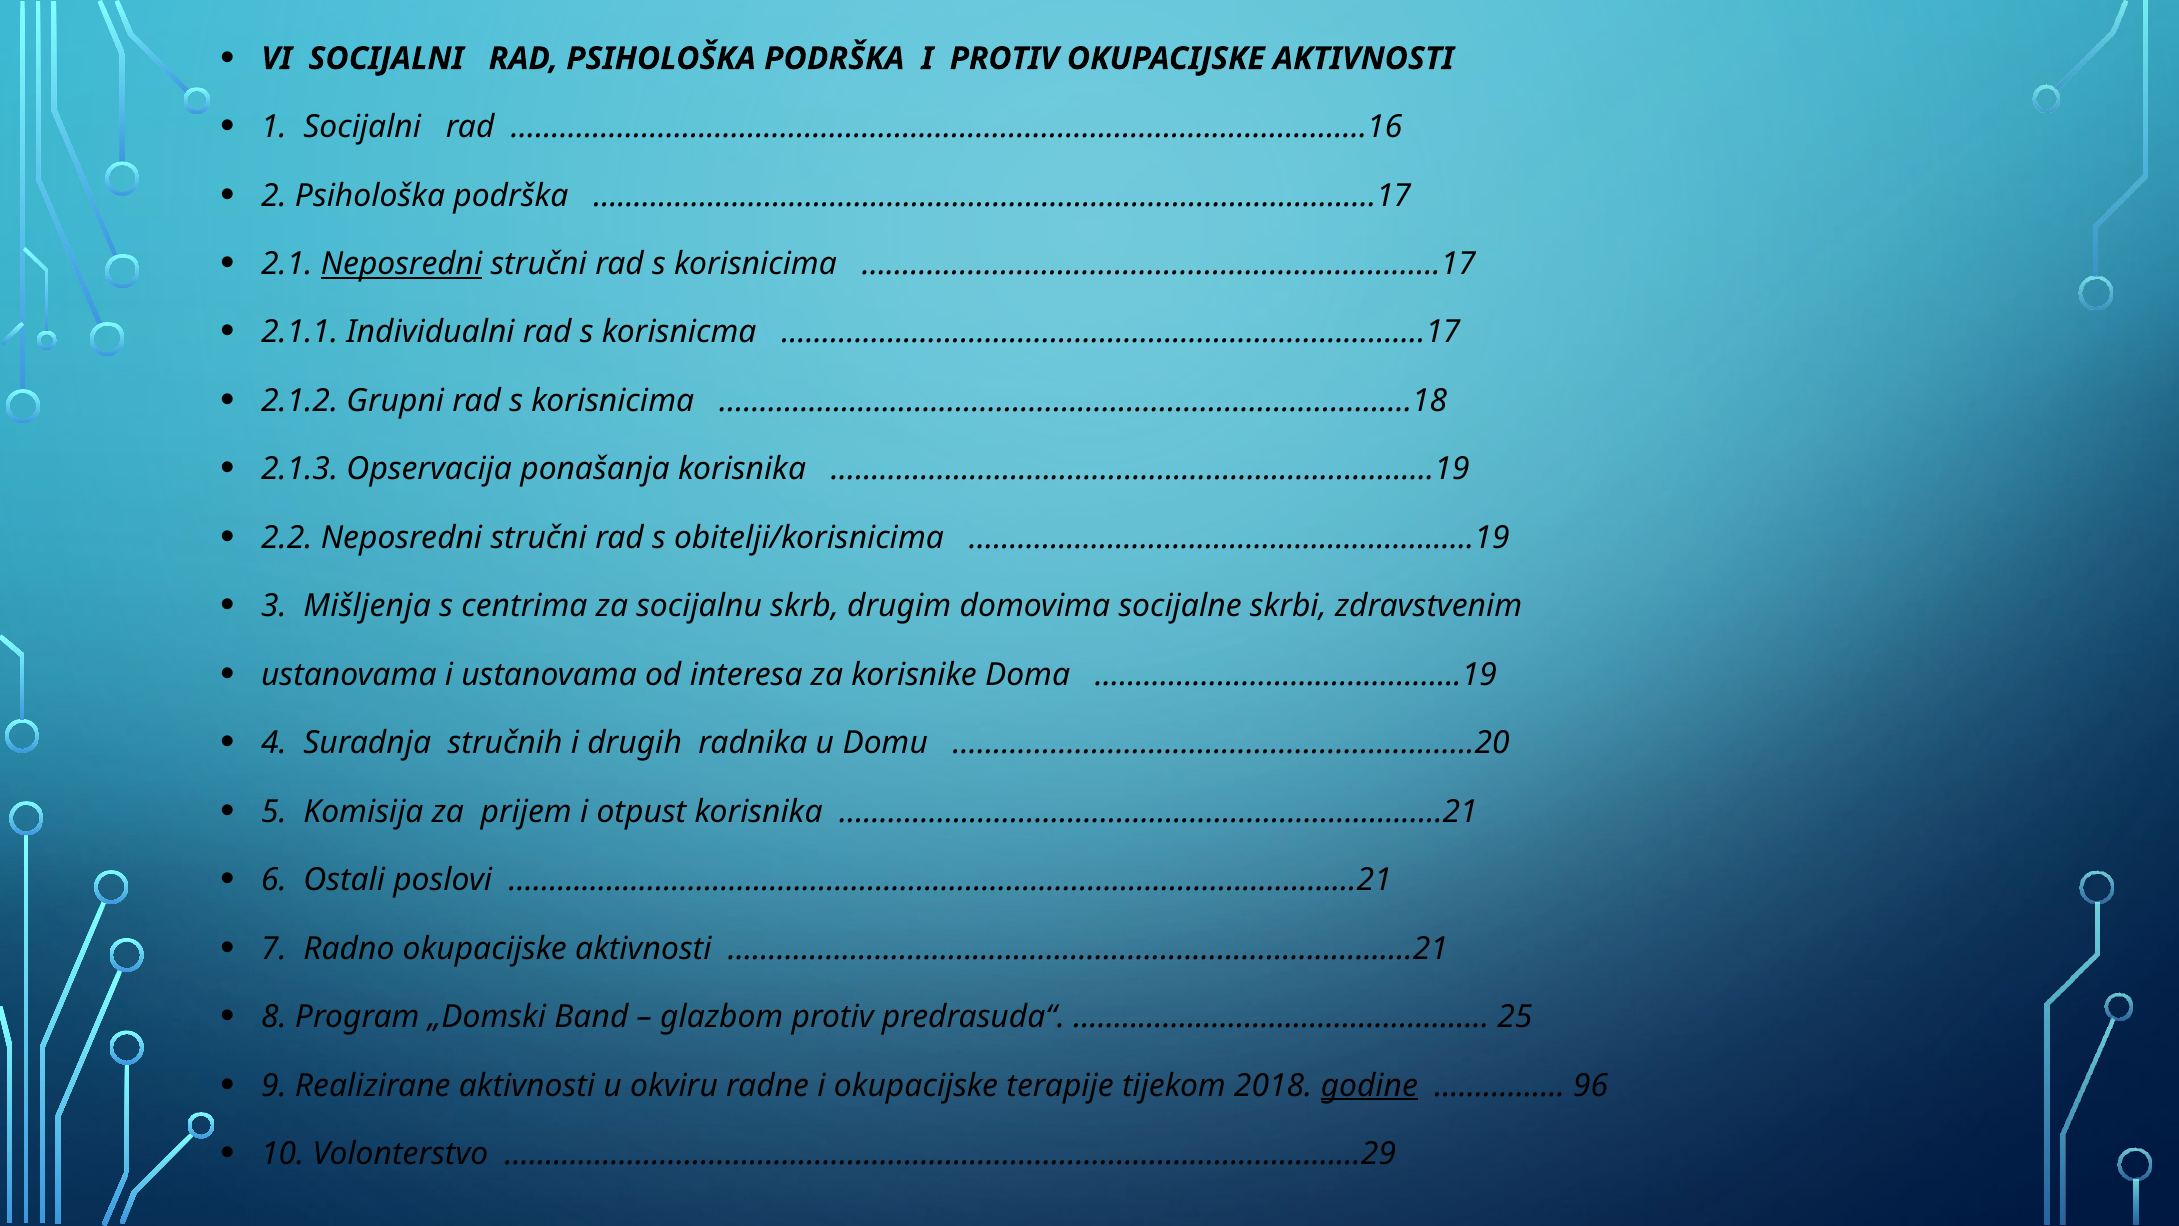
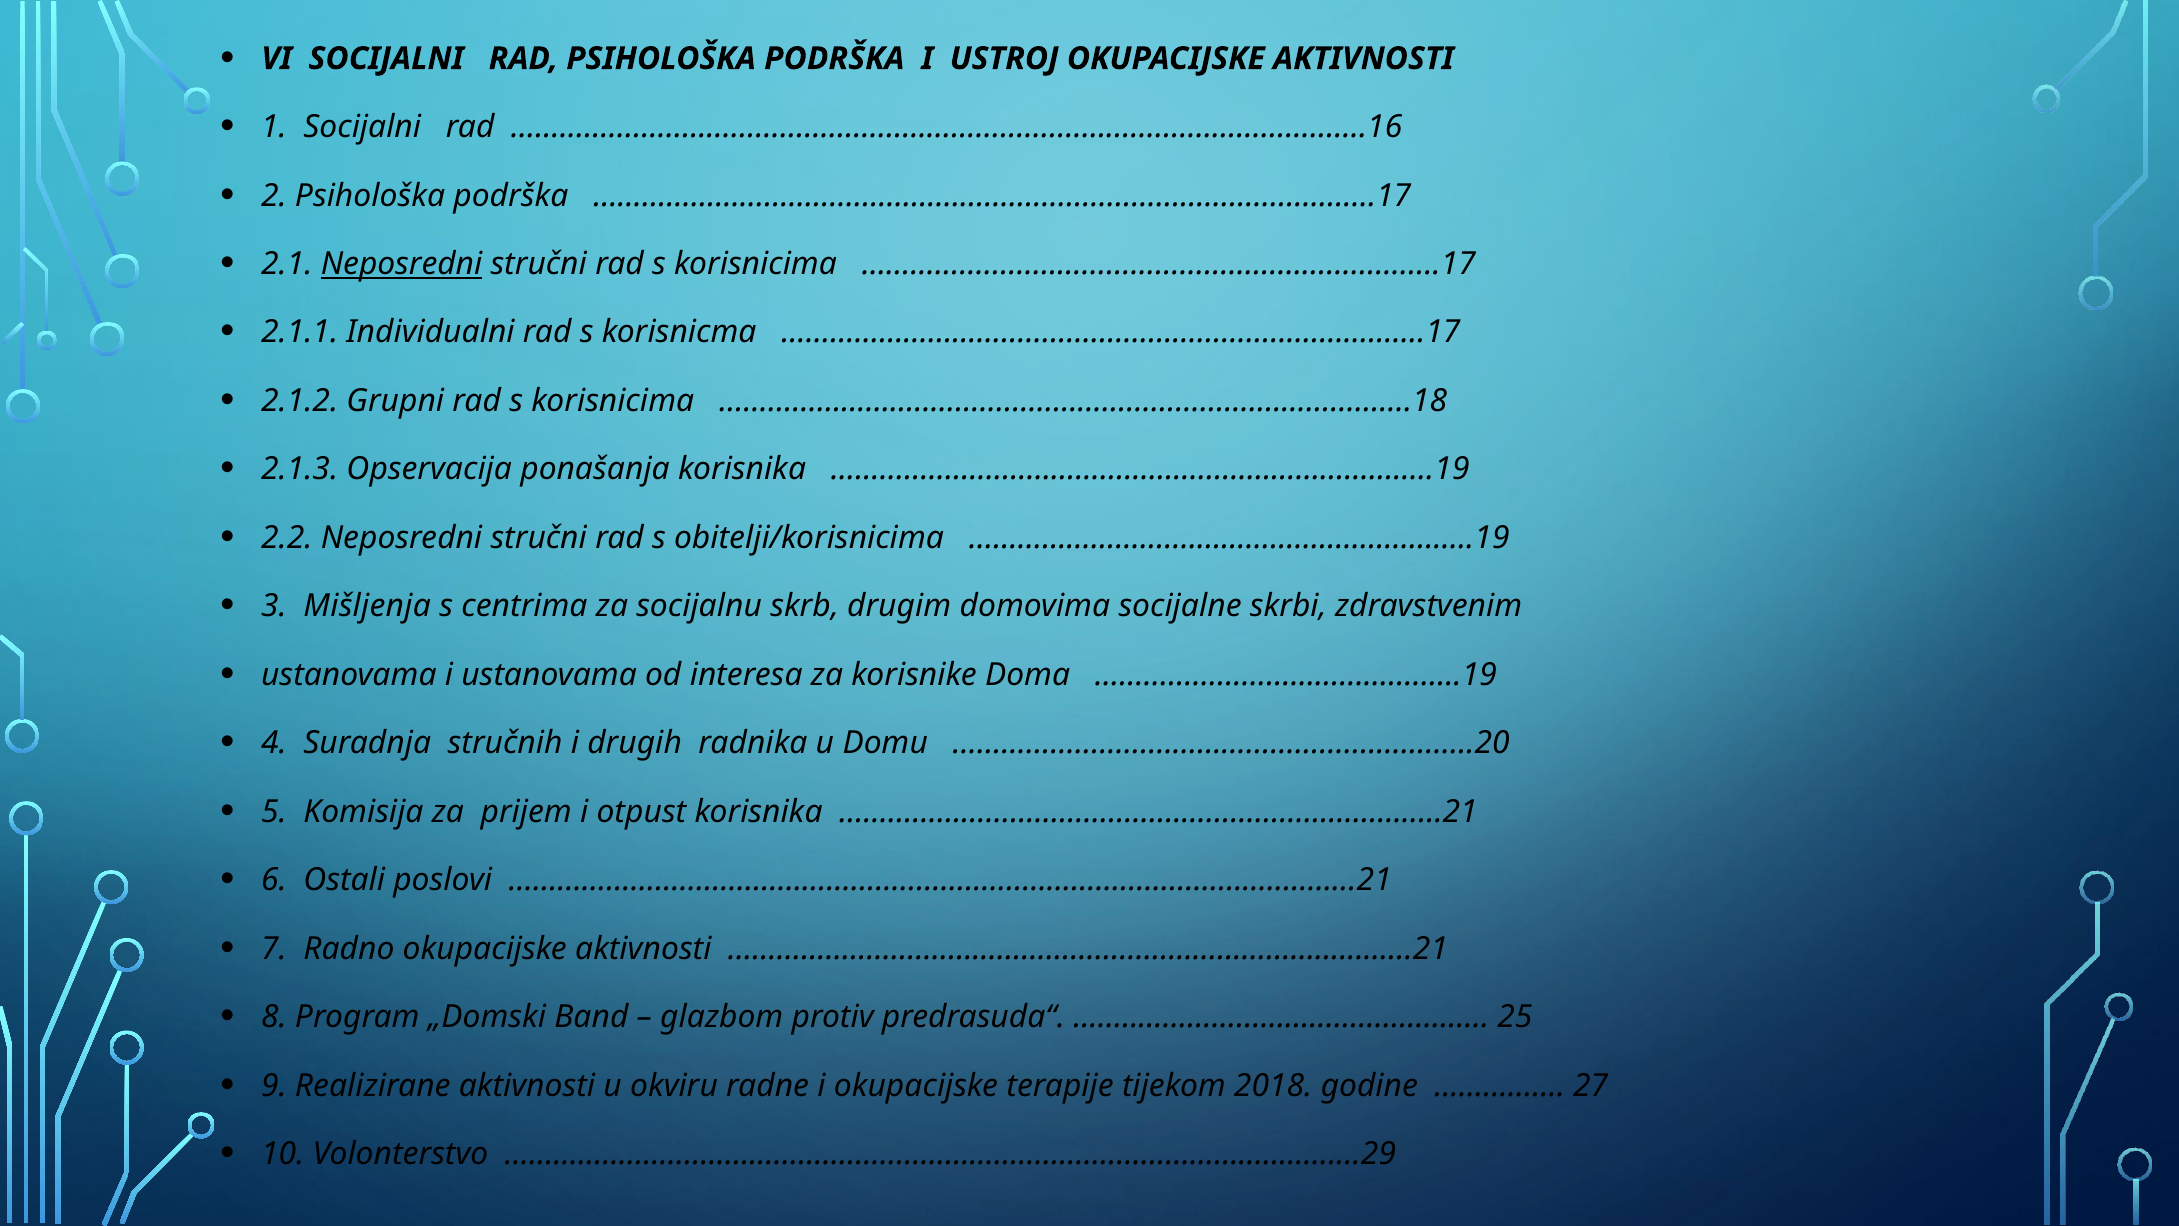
I PROTIV: PROTIV -> USTROJ (1004, 59)
godine underline: present -> none (1369, 1085)
96: 96 -> 27 (1591, 1085)
